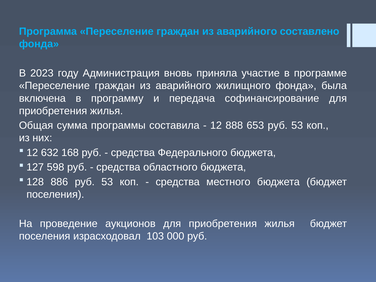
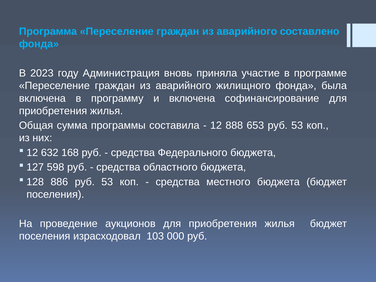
и передача: передача -> включена (192, 98)
